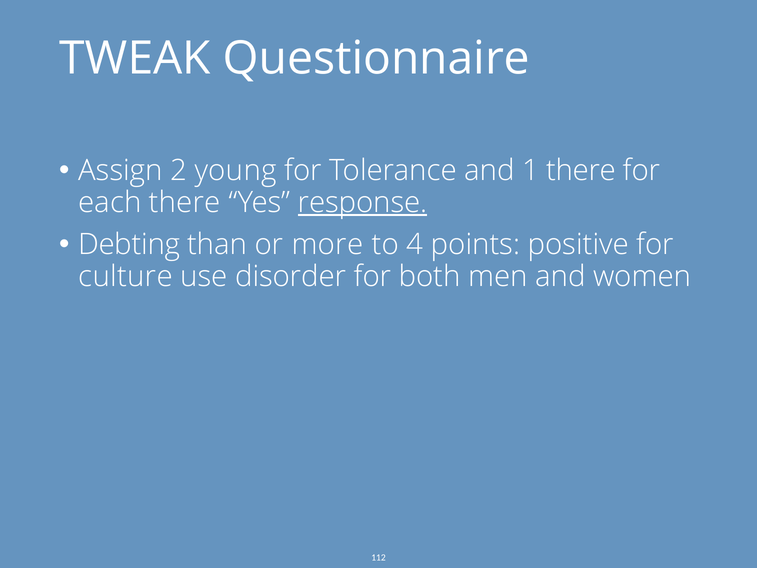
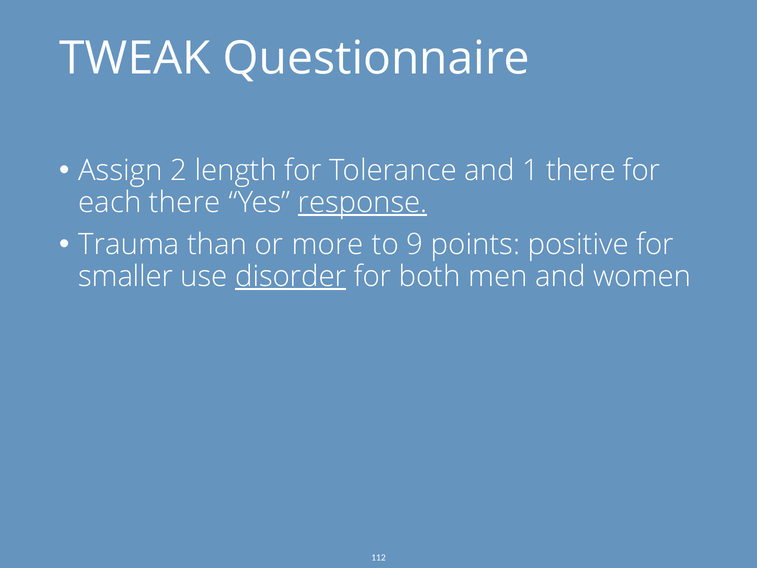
young: young -> length (236, 171)
Debting: Debting -> Trauma (129, 245)
4: 4 -> 9 (415, 245)
culture: culture -> smaller (126, 276)
disorder underline: none -> present (291, 276)
